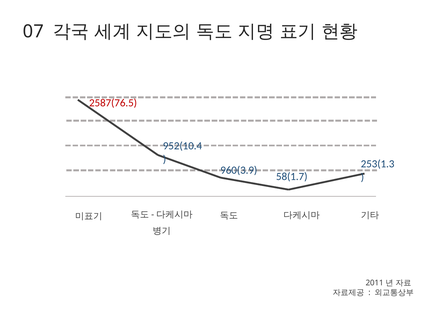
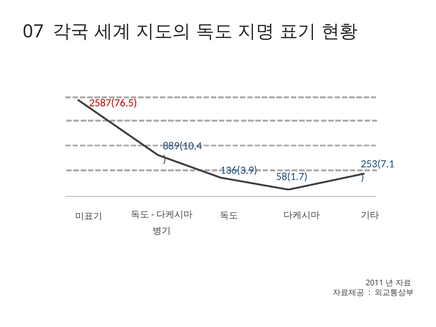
952(10.4: 952(10.4 -> 889(10.4 (182, 146)
253(1.3: 253(1.3 -> 253(7.1 (378, 164)
960(3.9: 960(3.9 -> 136(3.9 (239, 170)
